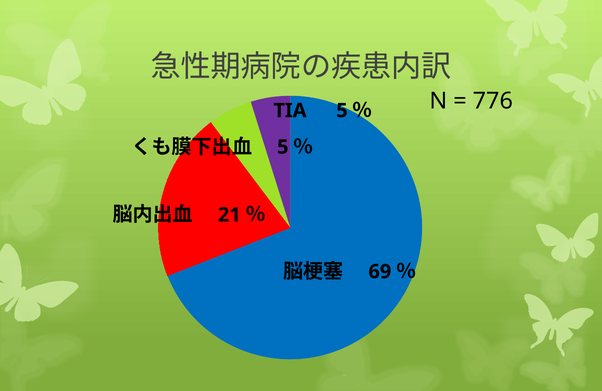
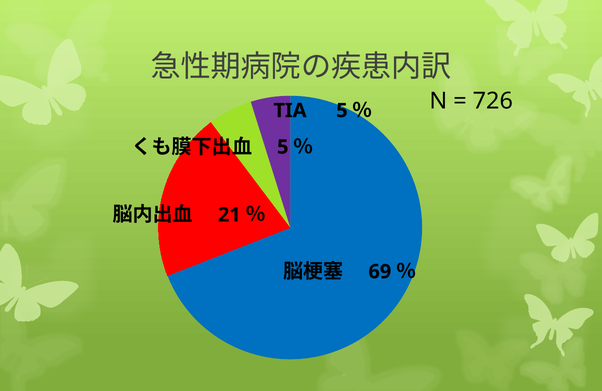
776: 776 -> 726 (493, 101)
